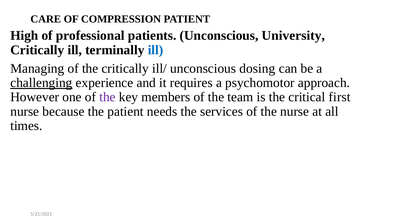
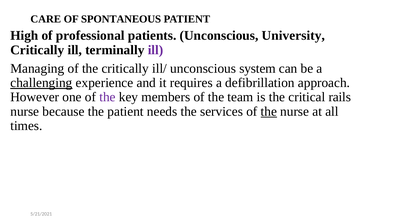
COMPRESSION: COMPRESSION -> SPONTANEOUS (121, 19)
ill colour: blue -> purple (155, 50)
dosing: dosing -> system (257, 69)
psychomotor: psychomotor -> defibrillation (260, 83)
first: first -> rails (340, 97)
the underline: none -> present (269, 112)
